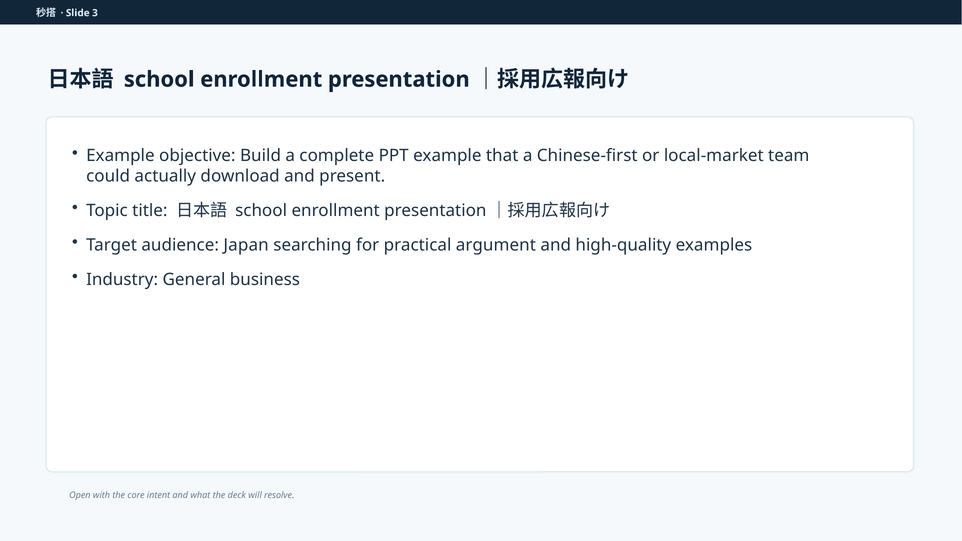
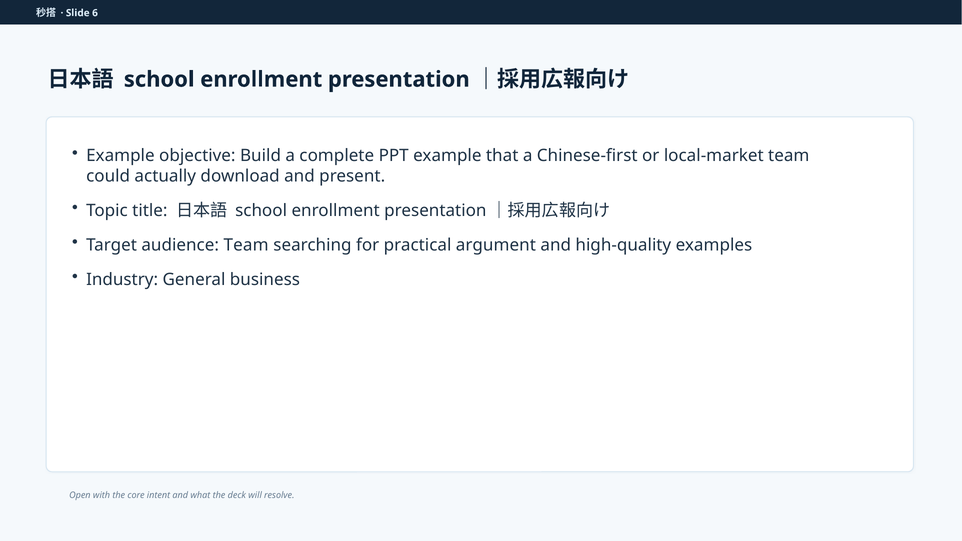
3: 3 -> 6 (95, 13)
audience Japan: Japan -> Team (246, 245)
